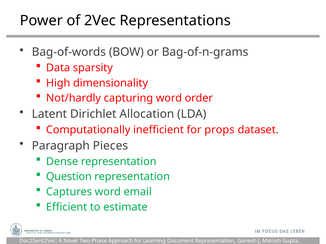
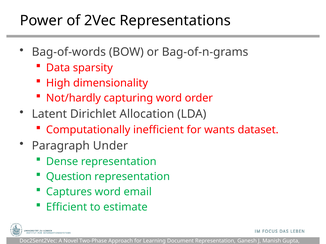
props: props -> wants (219, 130)
Pieces: Pieces -> Under (110, 146)
